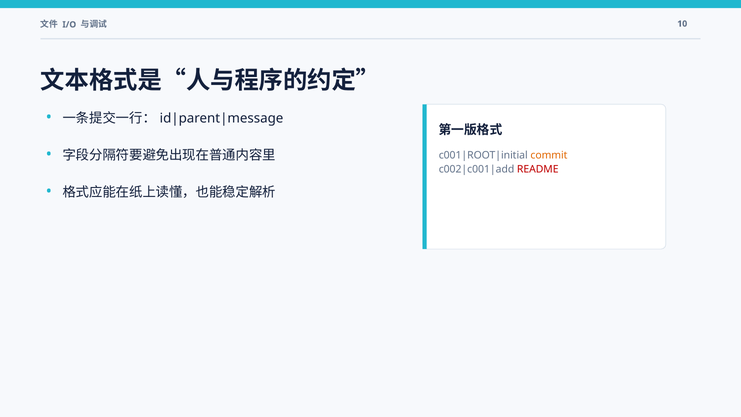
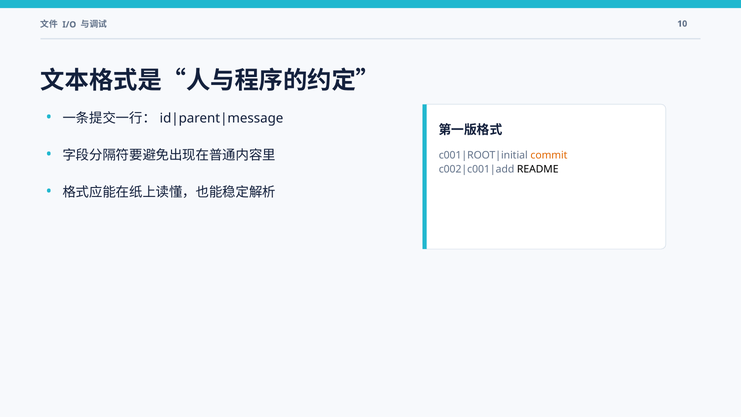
README colour: red -> black (538, 169)
